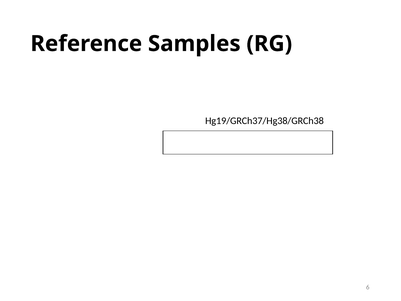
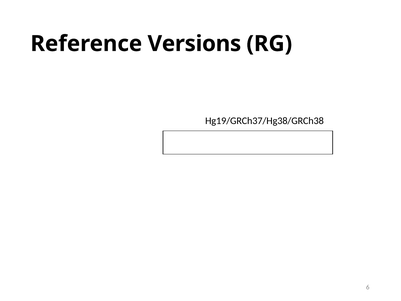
Samples: Samples -> Versions (194, 44)
